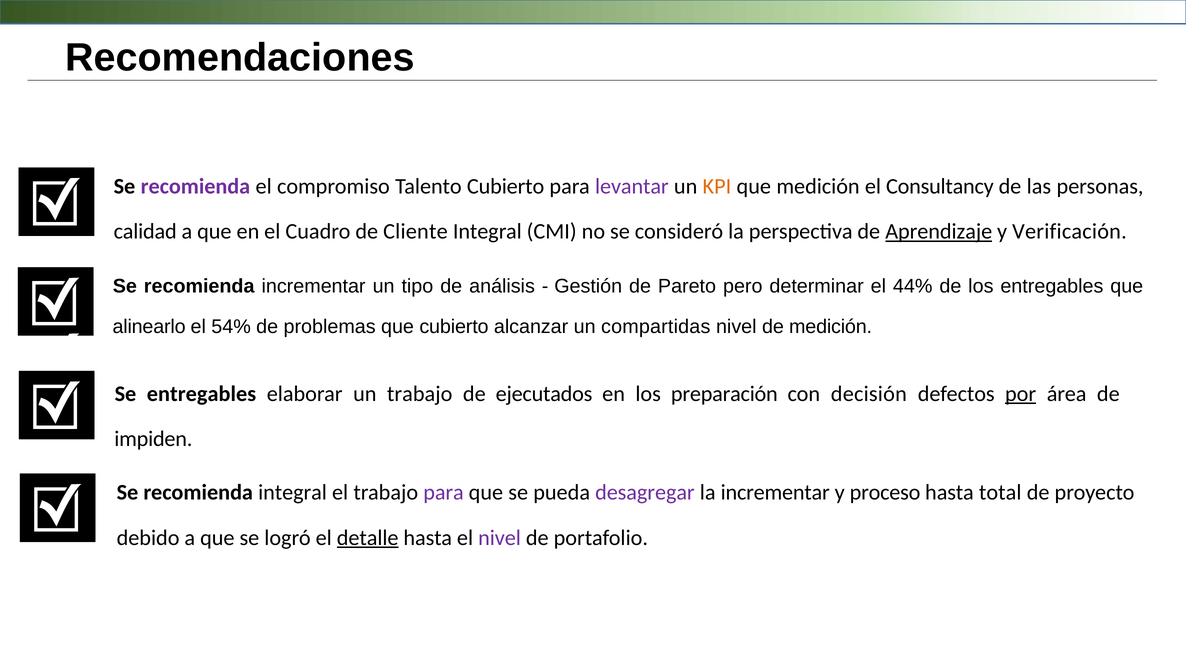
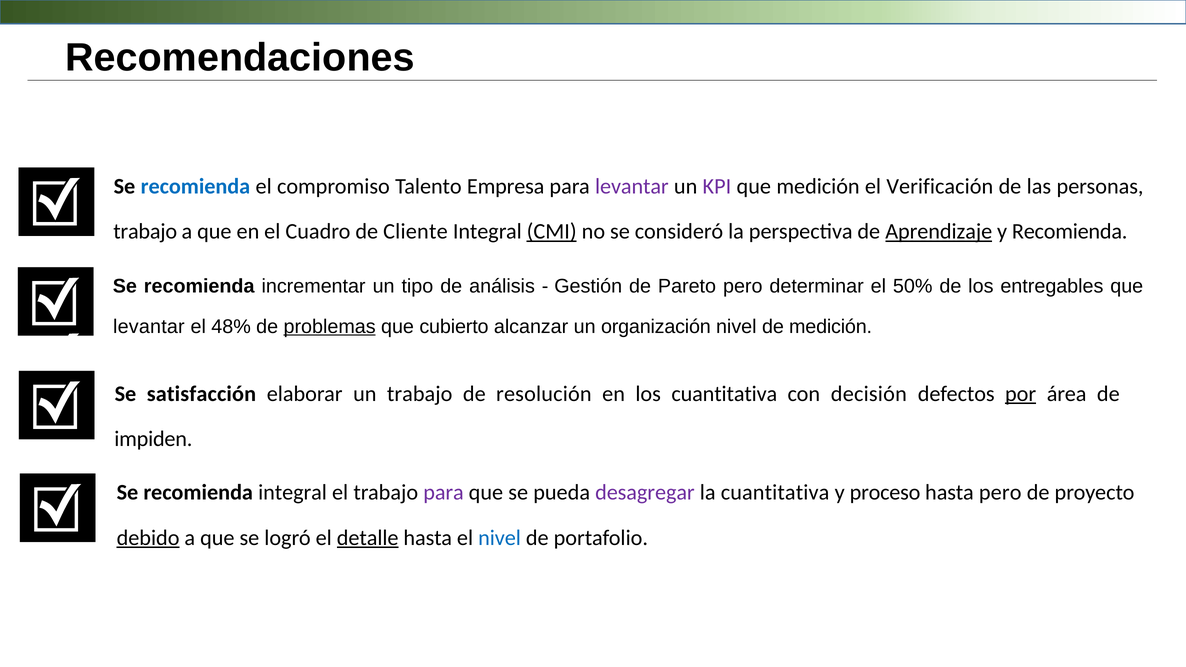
recomienda colour: purple -> blue (195, 186)
Talento Cubierto: Cubierto -> Empresa (506, 186)
KPI colour: orange -> purple (717, 186)
Consultancy: Consultancy -> Verificación (940, 186)
calidad: calidad -> trabajo (145, 232)
CMI underline: none -> present (552, 232)
y Verificación: Verificación -> Recomienda (1070, 232)
44%: 44% -> 50% (913, 286)
alinearlo: alinearlo -> levantar (149, 327)
54%: 54% -> 48% (231, 327)
problemas underline: none -> present (330, 327)
compartidas: compartidas -> organización (656, 327)
Se entregables: entregables -> satisfacción (201, 394)
ejecutados: ejecutados -> resolución (544, 394)
los preparación: preparación -> cuantitativa (724, 394)
la incrementar: incrementar -> cuantitativa (775, 492)
hasta total: total -> pero (1000, 492)
debido underline: none -> present (148, 538)
nivel colour: purple -> blue (500, 538)
